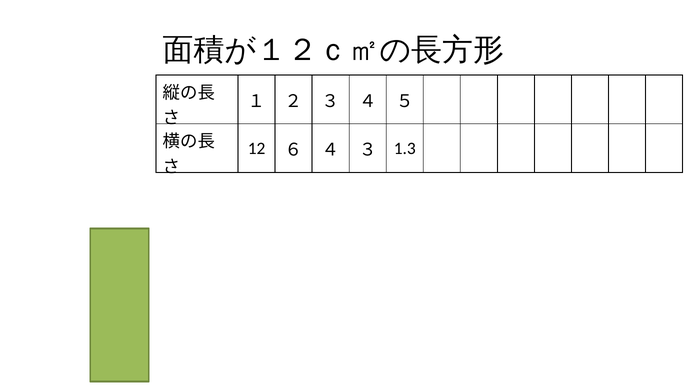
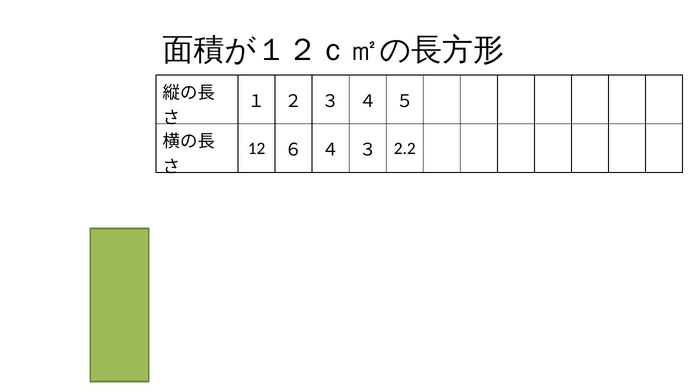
1.3: 1.3 -> 2.2 (405, 148)
